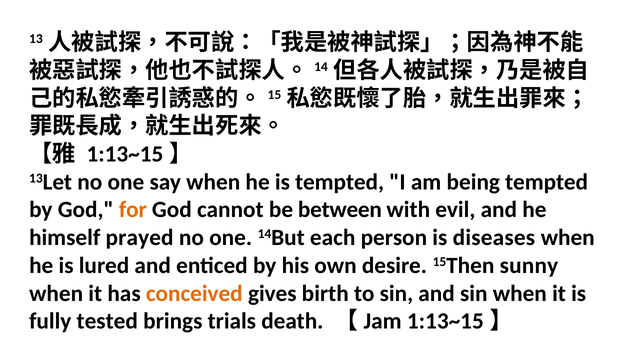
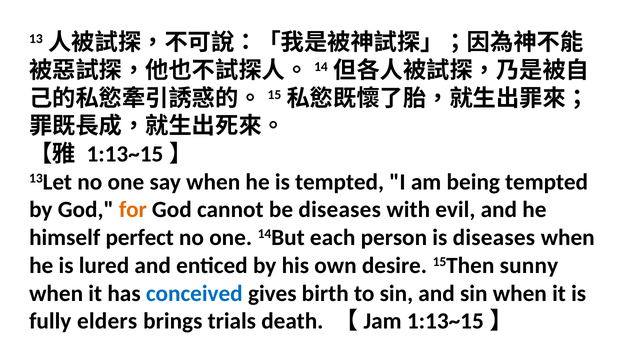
be between: between -> diseases (340, 210)
prayed: prayed -> perfect (140, 238)
conceived colour: orange -> blue (194, 294)
tested: tested -> elders (107, 322)
